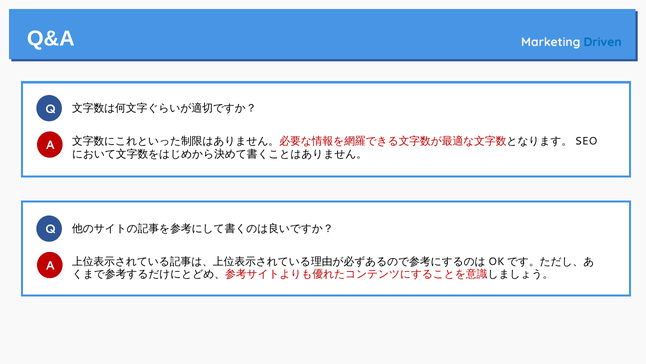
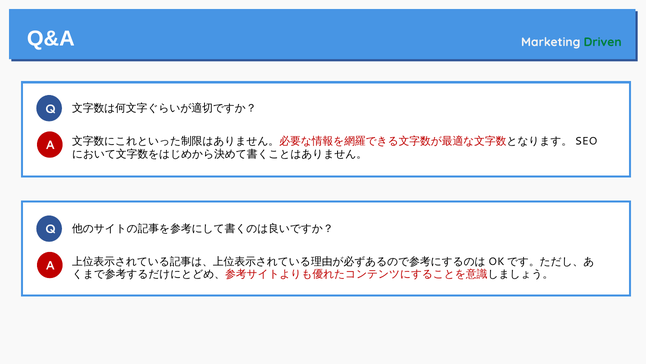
Driven colour: blue -> green (603, 42)
